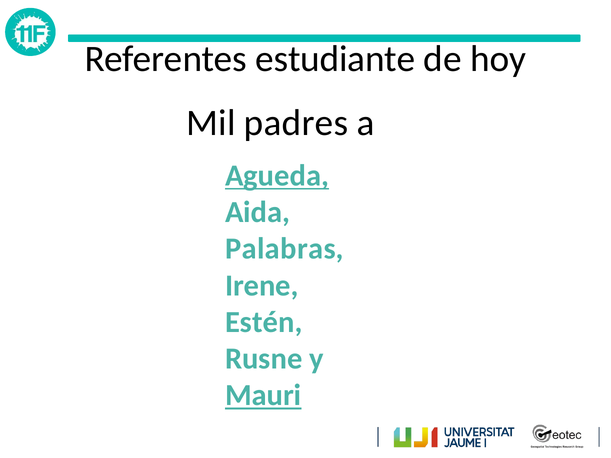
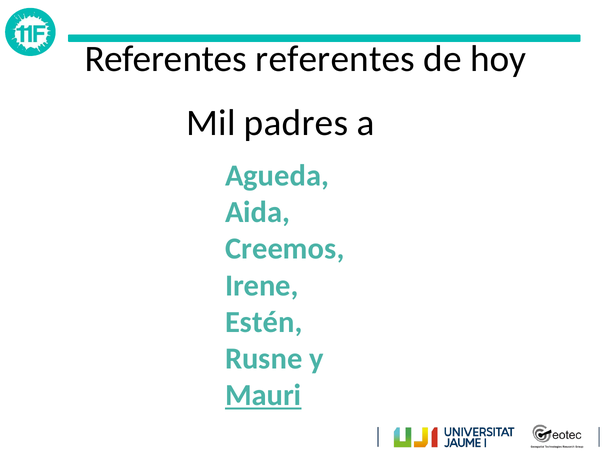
Referentes estudiante: estudiante -> referentes (335, 59)
Agueda underline: present -> none (277, 176)
Palabras: Palabras -> Creemos (285, 249)
